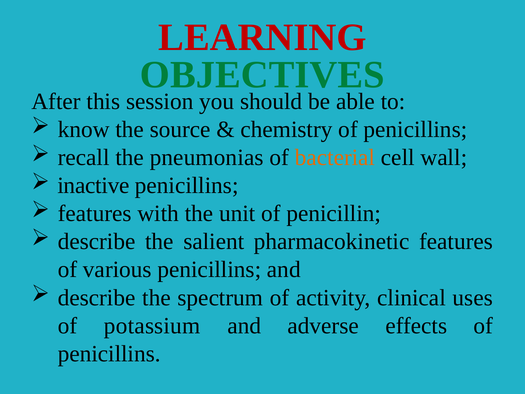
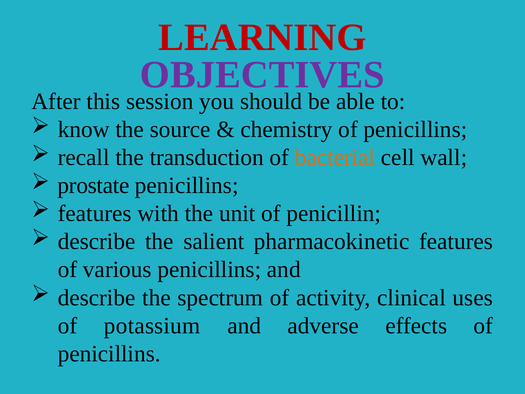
OBJECTIVES colour: green -> purple (262, 75)
pneumonias: pneumonias -> transduction (207, 157)
inactive: inactive -> prostate (93, 185)
